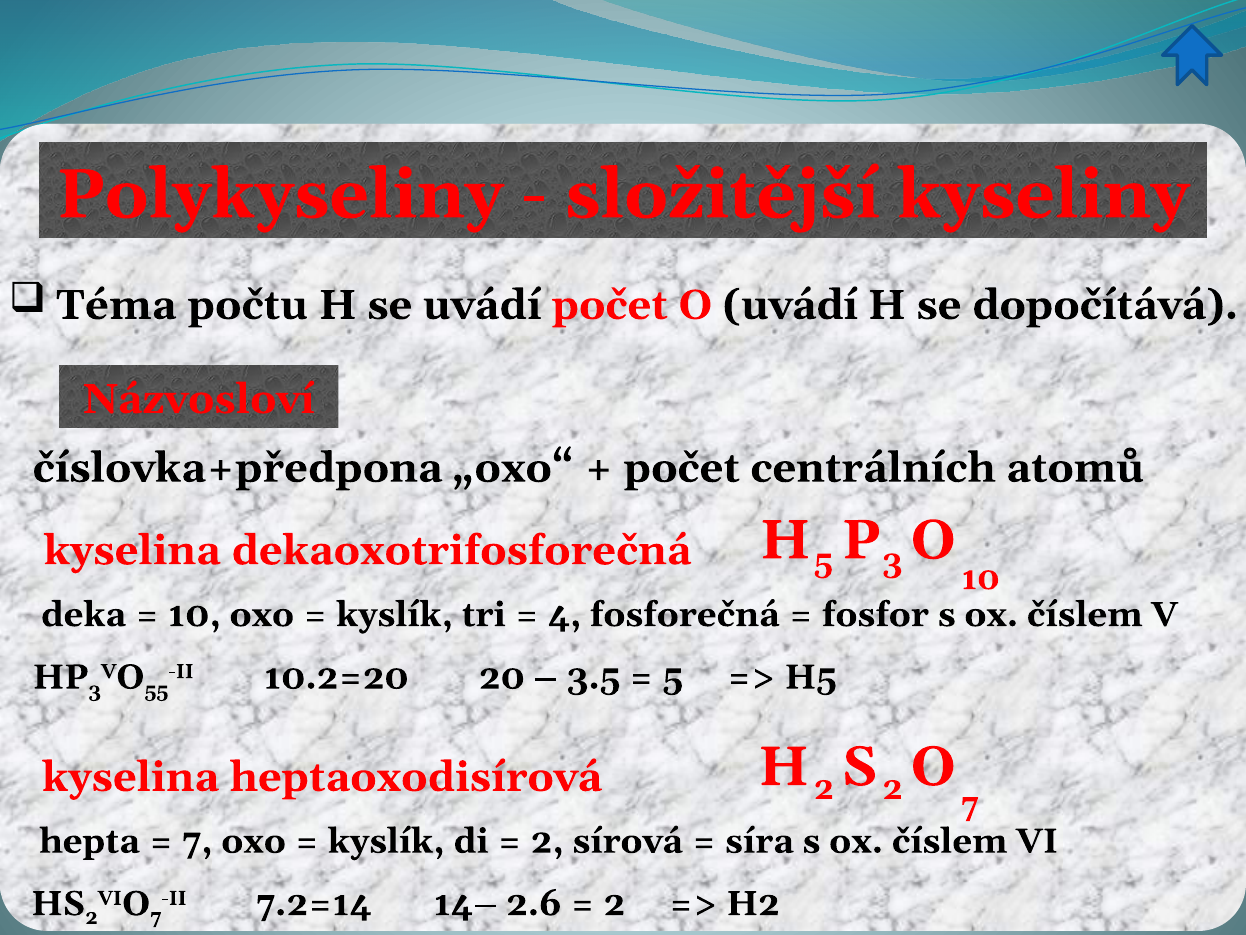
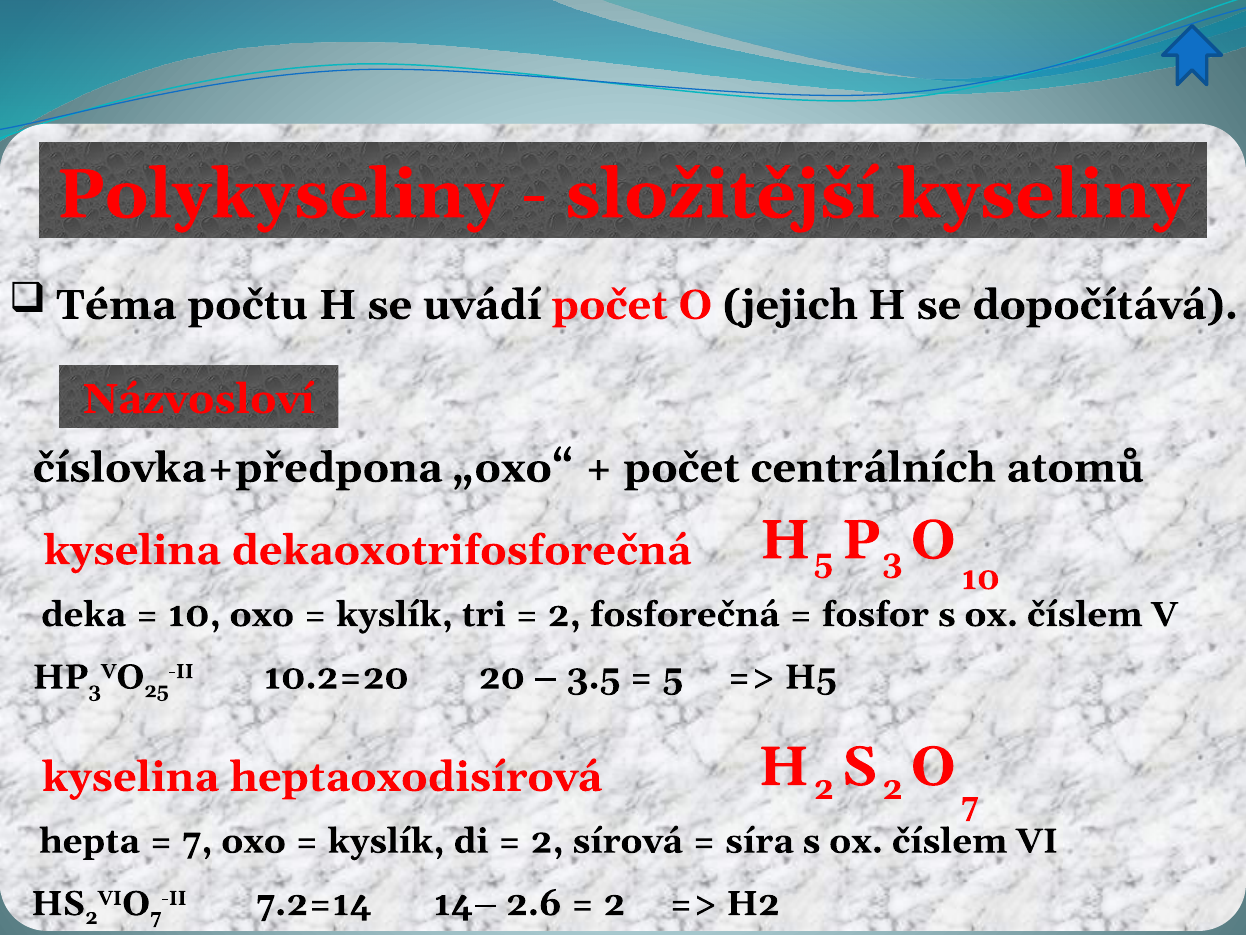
O uvádí: uvádí -> jejich (790, 305)
4: 4 -> 2 (564, 614)
55: 55 -> 25 (156, 690)
